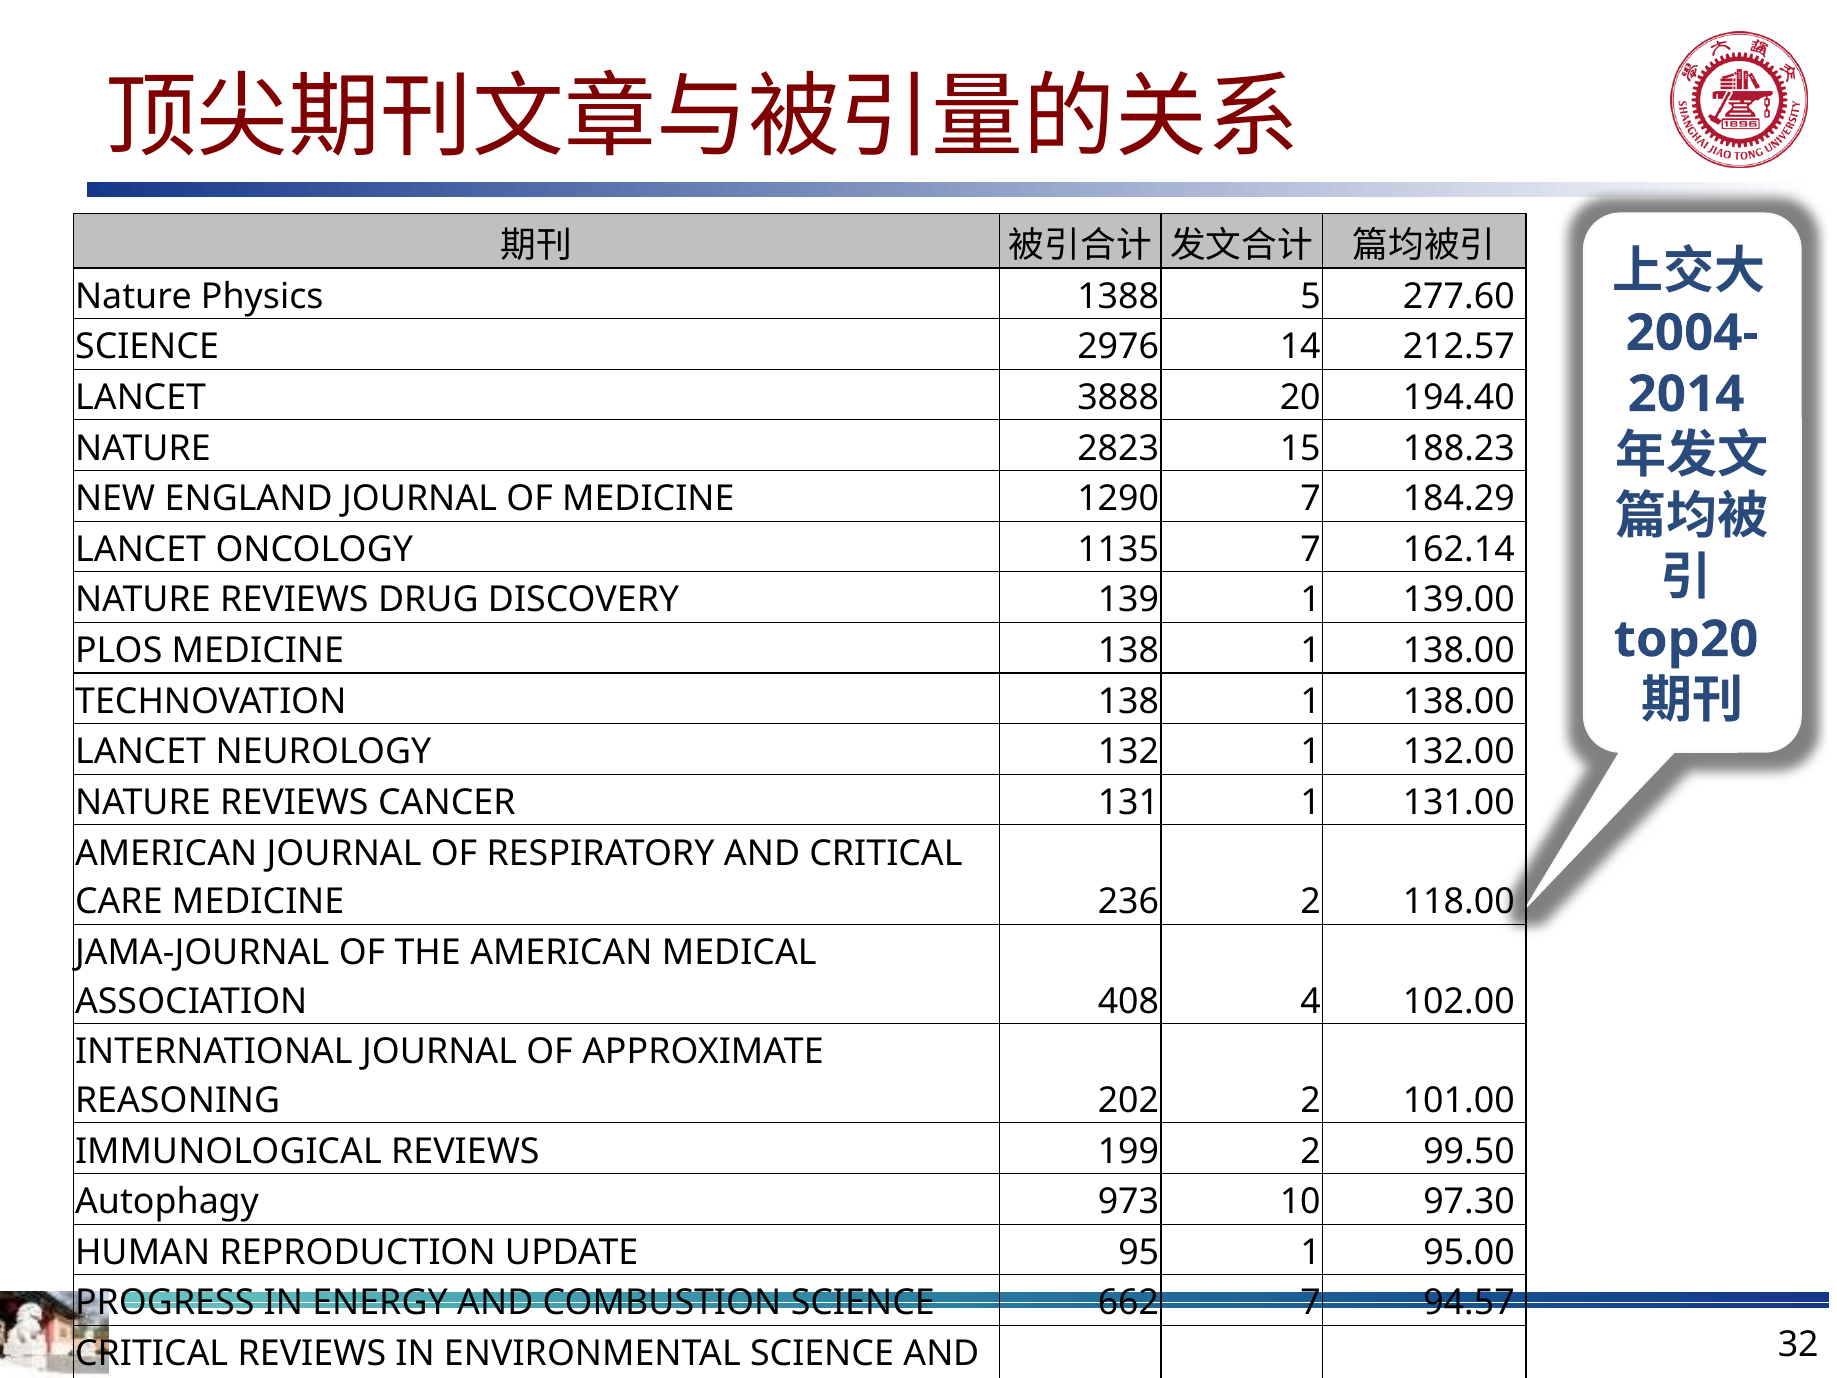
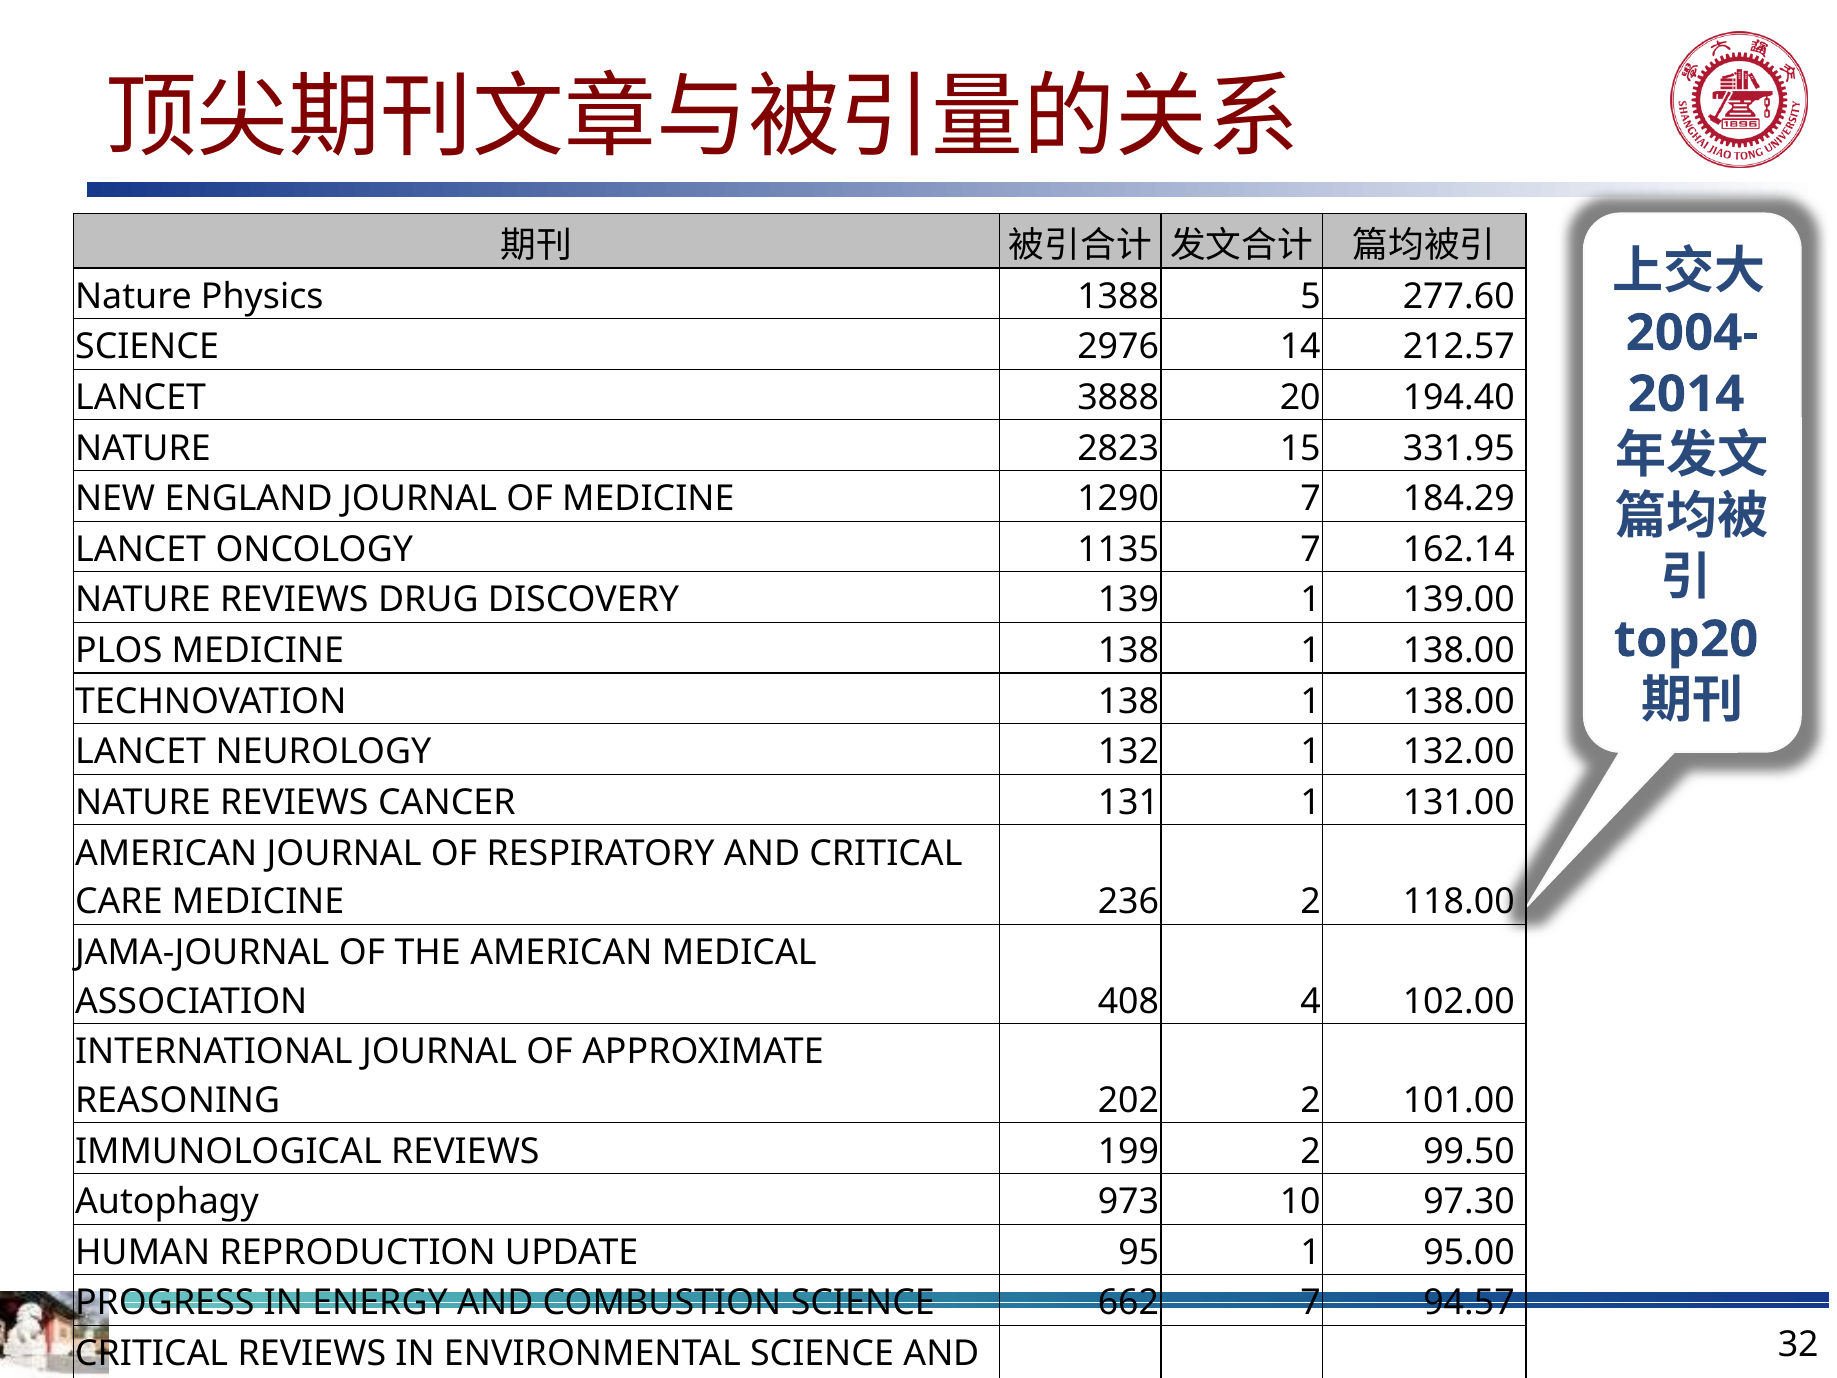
188.23: 188.23 -> 331.95 (1459, 448)
